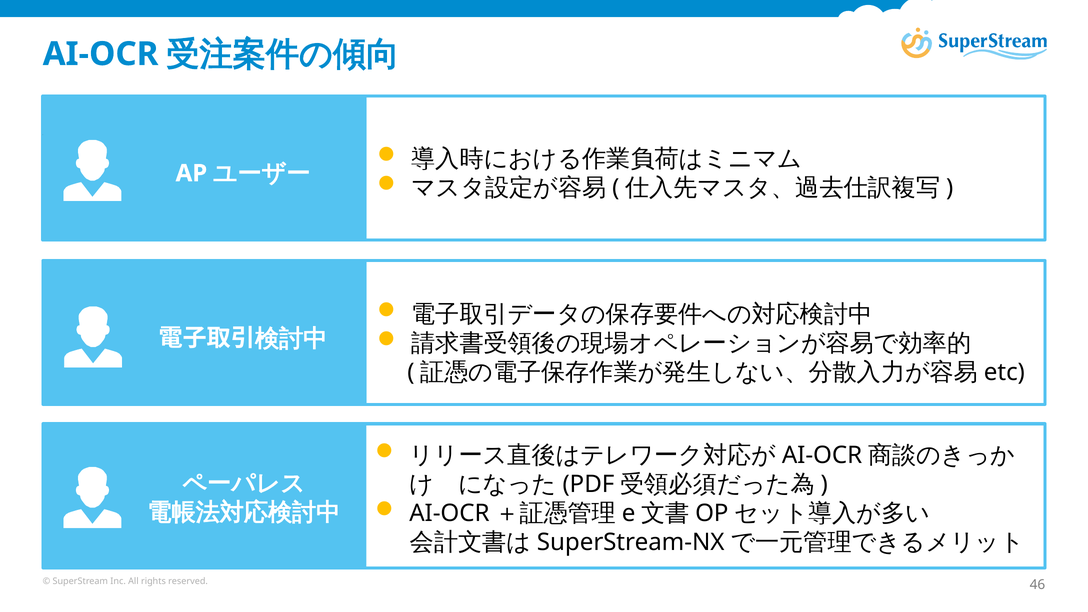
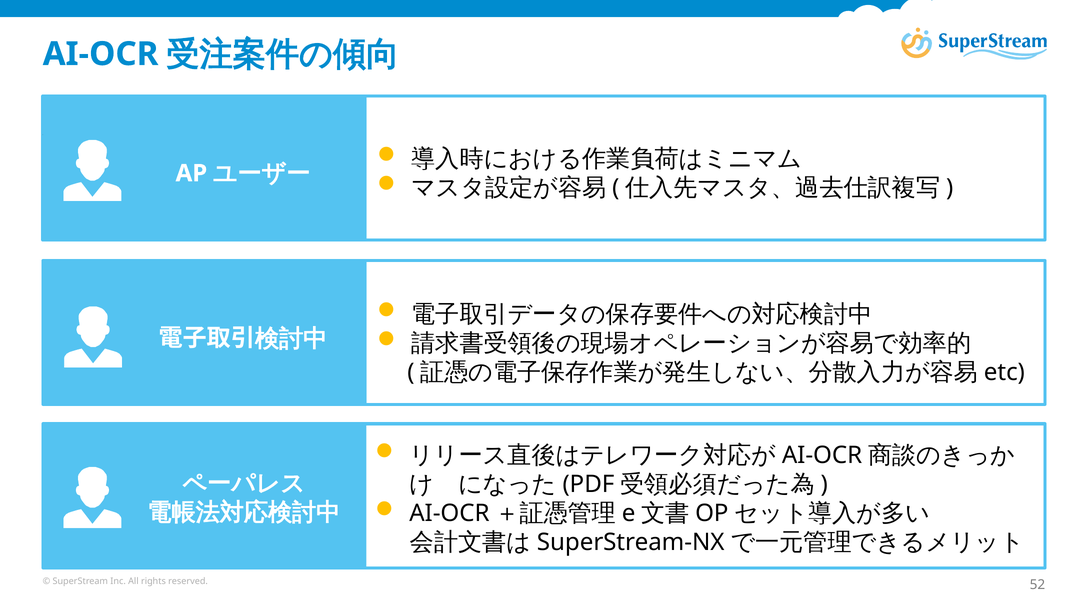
46: 46 -> 52 (1037, 585)
